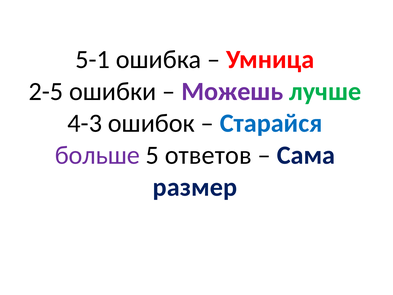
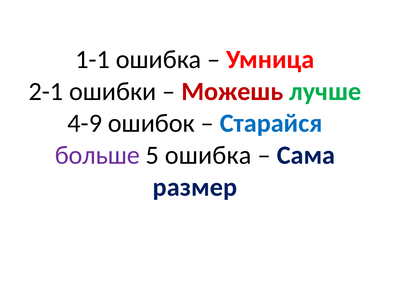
5-1: 5-1 -> 1-1 (93, 59)
2-5: 2-5 -> 2-1 (46, 91)
Можешь colour: purple -> red (232, 91)
4-3: 4-3 -> 4-9 (85, 123)
5 ответов: ответов -> ошибка (208, 155)
